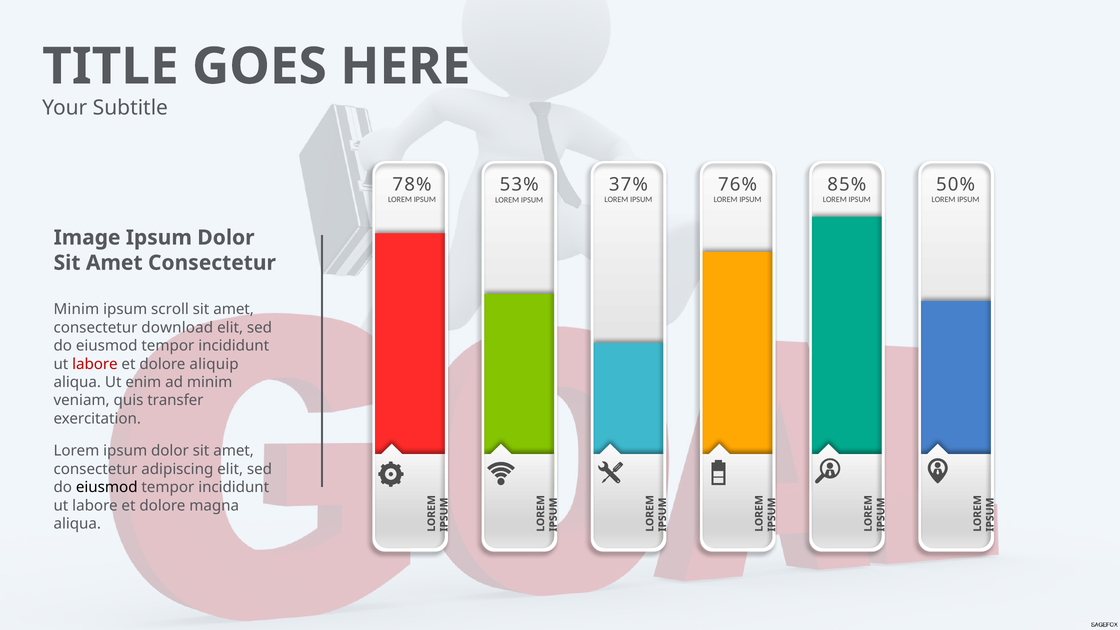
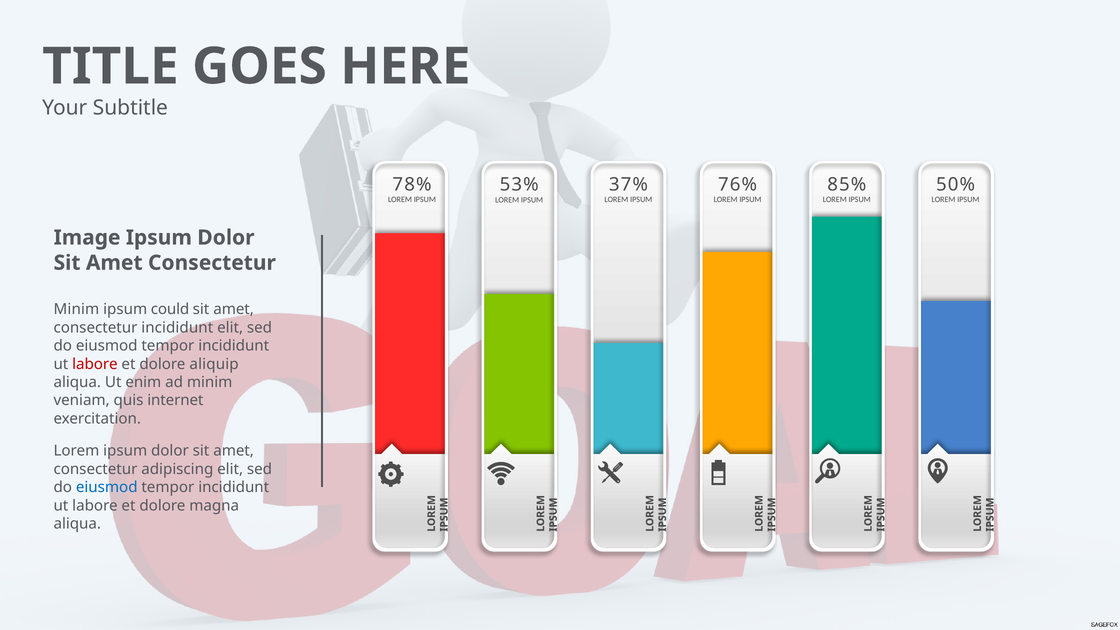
scroll: scroll -> could (170, 309)
consectetur download: download -> incididunt (177, 328)
transfer: transfer -> internet (175, 400)
eiusmod colour: black -> blue (107, 487)
